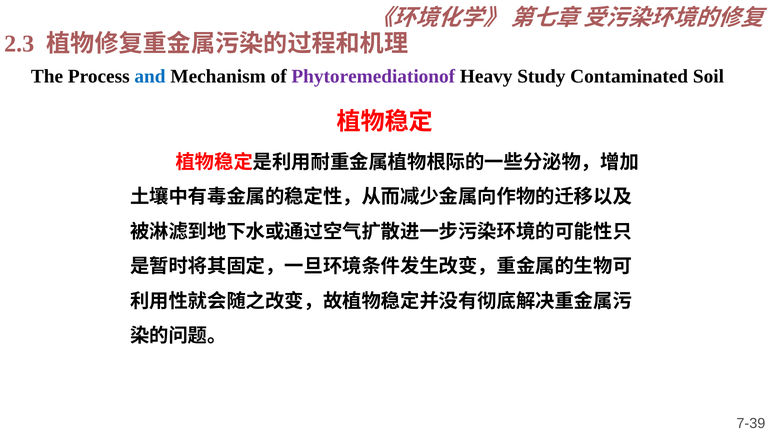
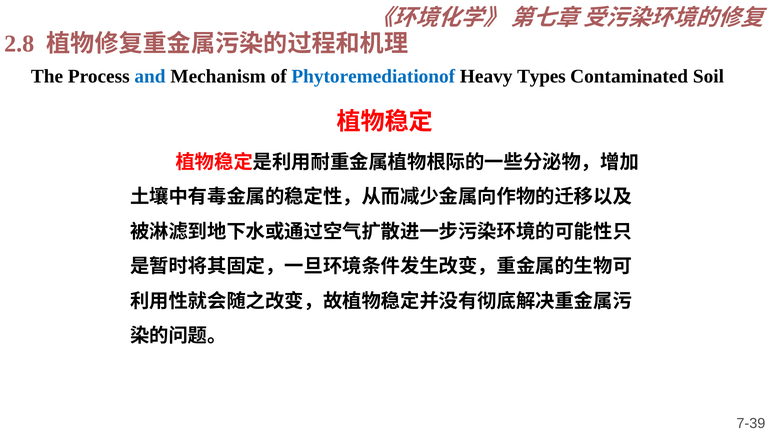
2.3: 2.3 -> 2.8 (19, 44)
Phytoremediationof colour: purple -> blue (373, 77)
Study: Study -> Types (541, 77)
